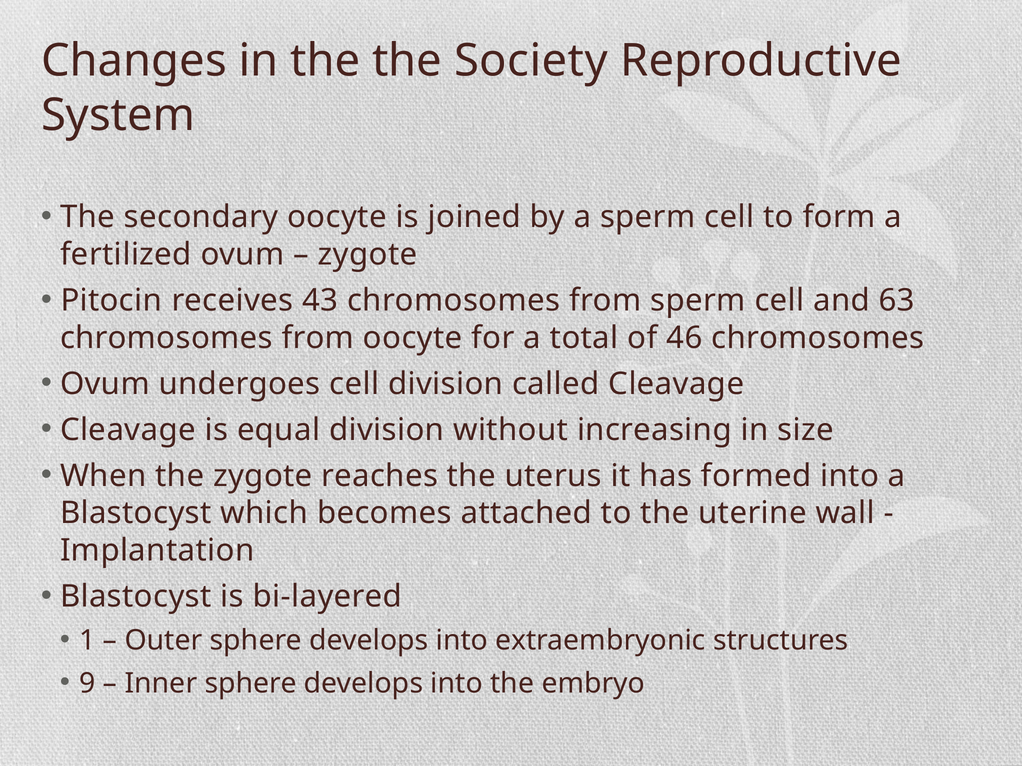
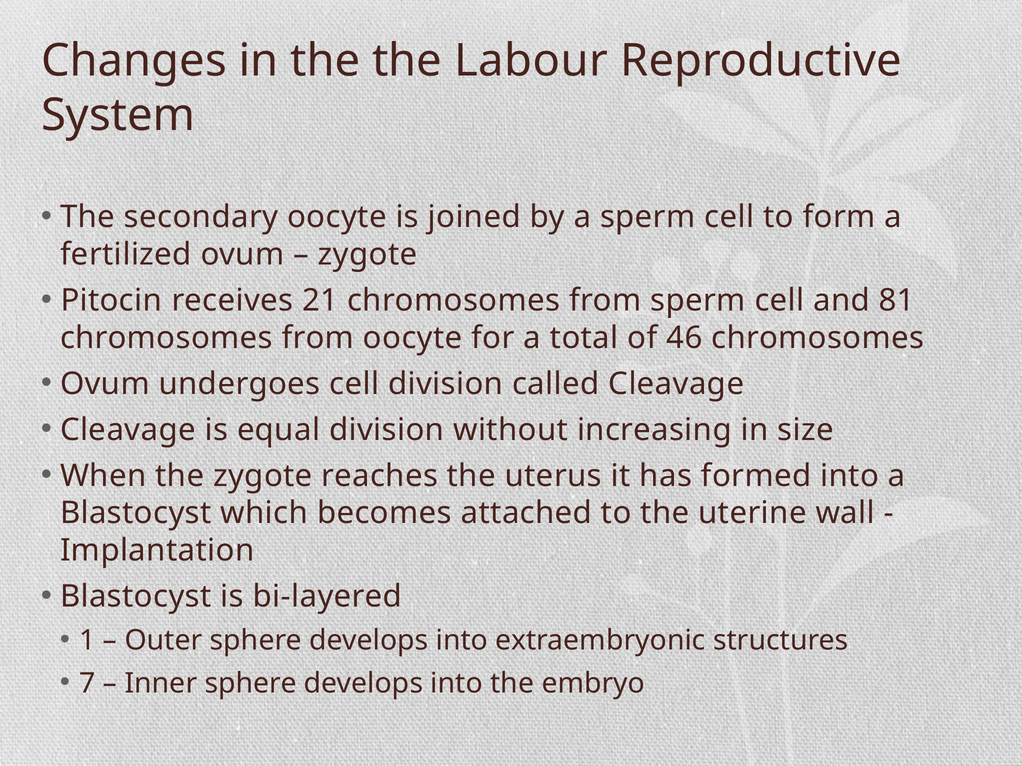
Society: Society -> Labour (531, 61)
43: 43 -> 21 (320, 301)
63: 63 -> 81 (897, 301)
9: 9 -> 7 (88, 684)
